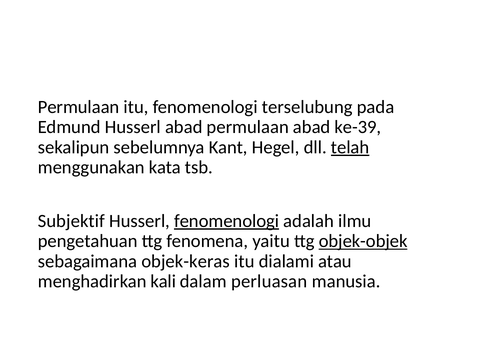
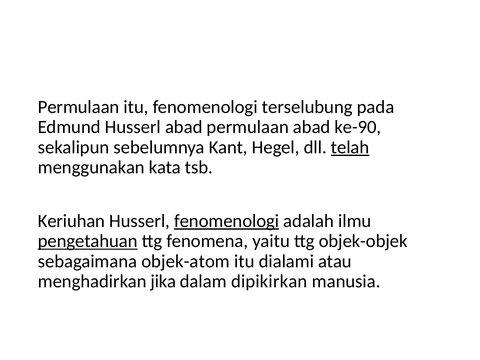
ke-39: ke-39 -> ke-90 (358, 127)
Subjektif: Subjektif -> Keriuhan (71, 221)
pengetahuan underline: none -> present (88, 241)
objek-objek underline: present -> none (363, 241)
objek-keras: objek-keras -> objek-atom (186, 261)
kali: kali -> jika (163, 281)
perluasan: perluasan -> dipikirkan (269, 281)
